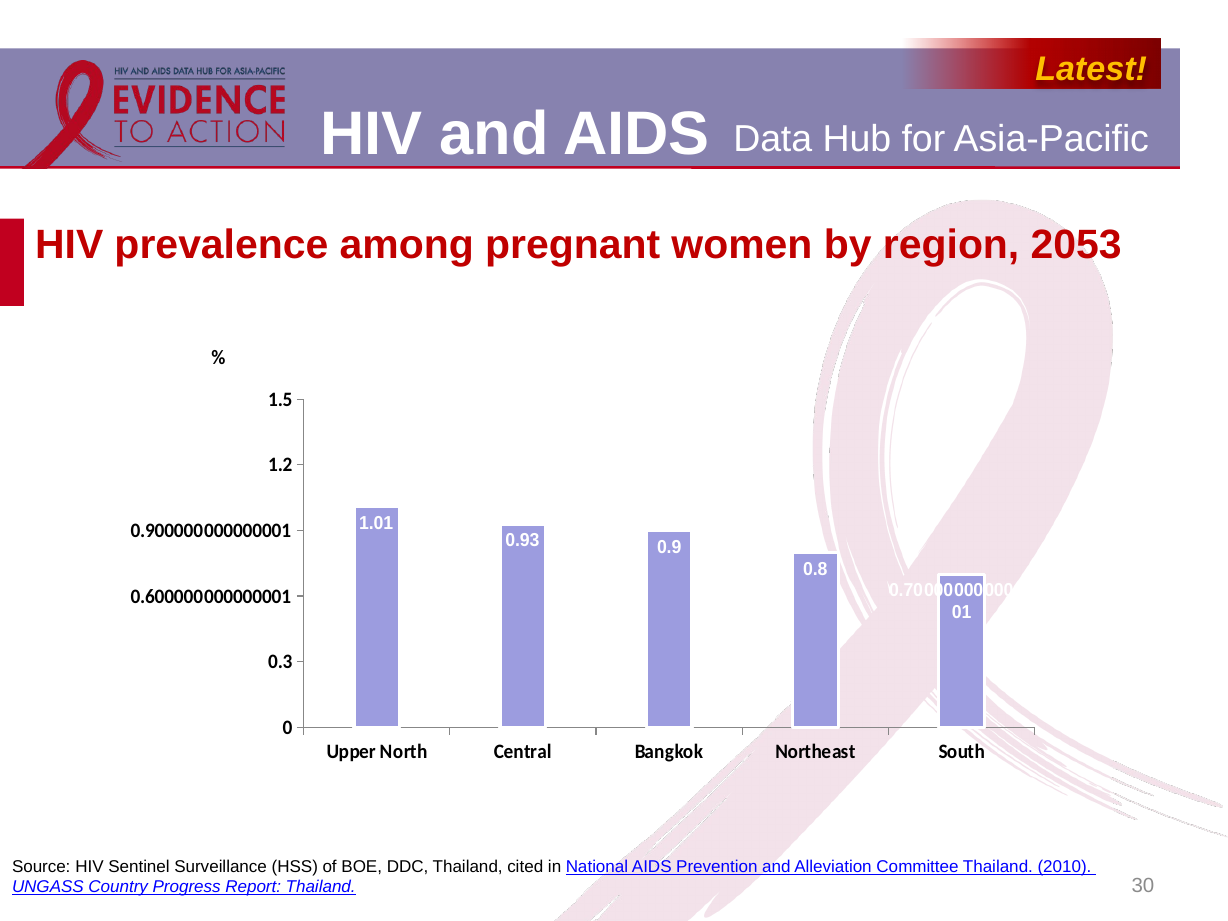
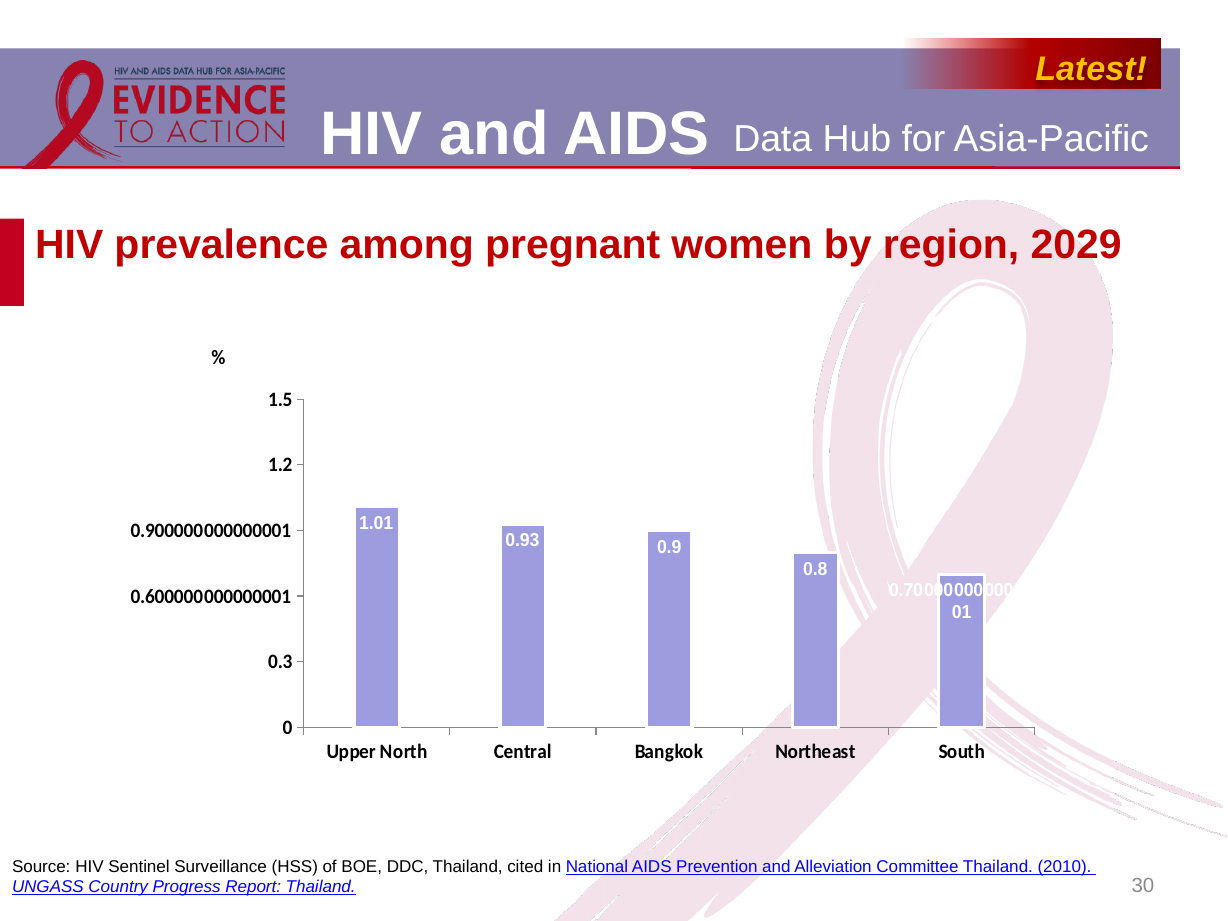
2053: 2053 -> 2029 (1076, 245)
